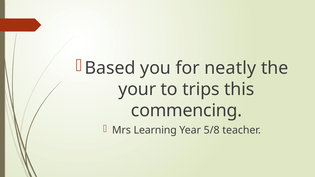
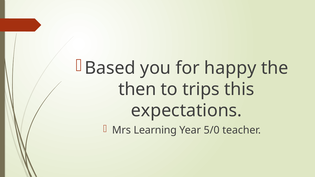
neatly: neatly -> happy (230, 68)
your: your -> then (137, 89)
commencing: commencing -> expectations (186, 111)
5/8: 5/8 -> 5/0 (212, 130)
